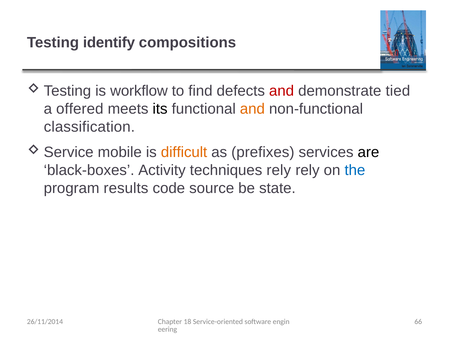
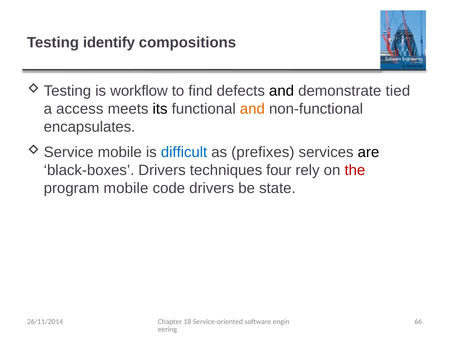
and colour: red -> black (282, 91)
offered: offered -> access (80, 109)
classification: classification -> encapsulates (89, 127)
difficult colour: orange -> blue (184, 152)
black-boxes Activity: Activity -> Drivers (162, 170)
techniques rely: rely -> four (279, 170)
the colour: blue -> red (355, 170)
program results: results -> mobile (126, 188)
code source: source -> drivers (212, 188)
